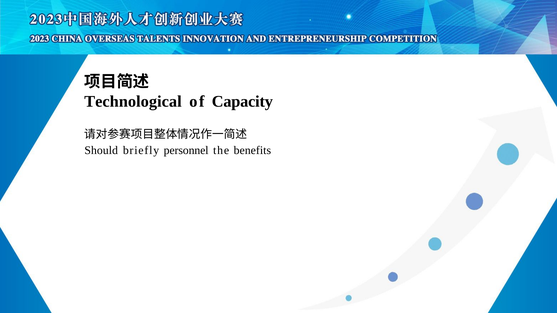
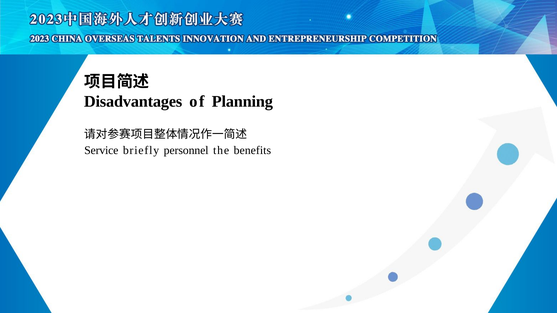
Technological: Technological -> Disadvantages (133, 101)
Capacity: Capacity -> Planning (242, 101)
Should: Should -> Service (101, 151)
